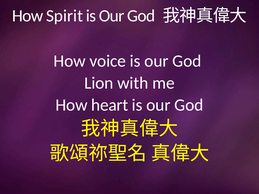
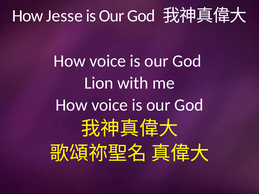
Spirit: Spirit -> Jesse (64, 16)
heart: heart -> voice (110, 105)
